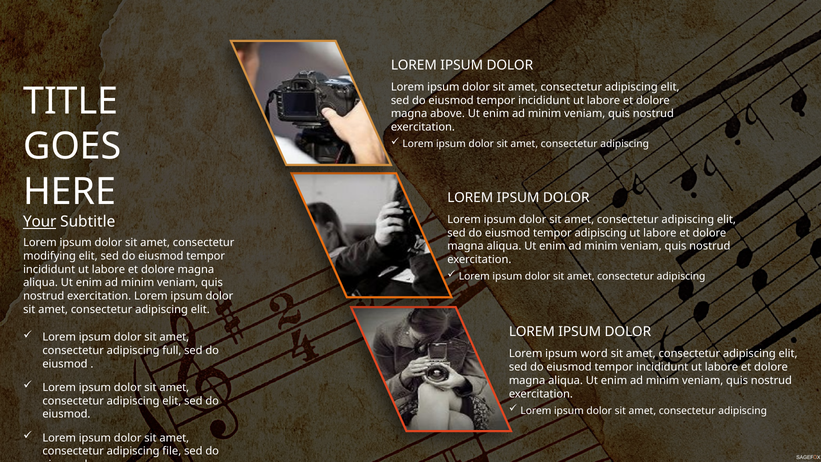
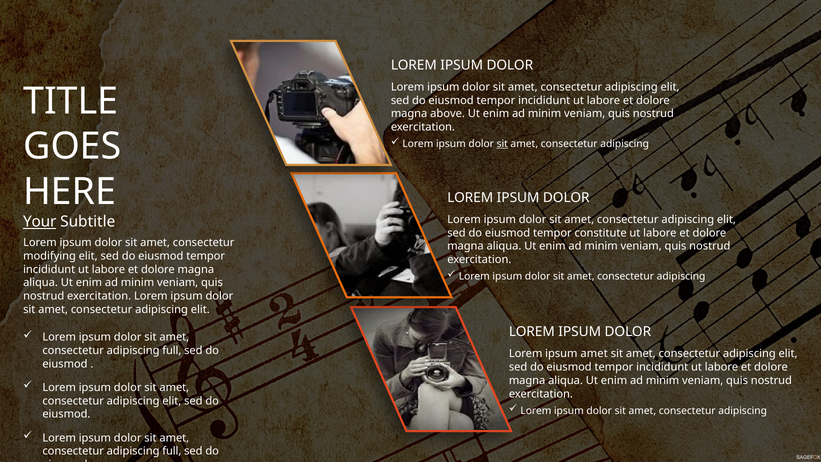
sit underline: none -> present (502, 144)
tempor adipiscing: adipiscing -> constitute (601, 233)
ipsum word: word -> amet (594, 354)
file: file -> full (172, 451)
